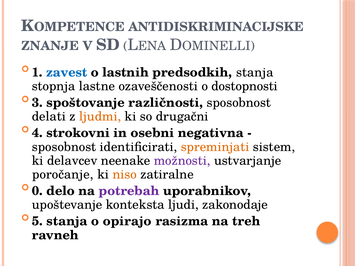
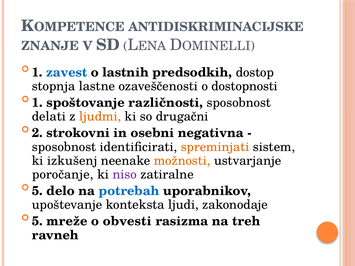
predsodkih stanja: stanja -> dostop (255, 72)
3: 3 -> 1 (37, 103)
4: 4 -> 2 (37, 133)
delavcev: delavcev -> izkušenj (72, 161)
možnosti colour: purple -> orange (182, 161)
niso colour: orange -> purple (125, 175)
0: 0 -> 5 (37, 191)
potrebah colour: purple -> blue (129, 191)
5 stanja: stanja -> mreže (67, 221)
opirajo: opirajo -> obvesti (127, 221)
